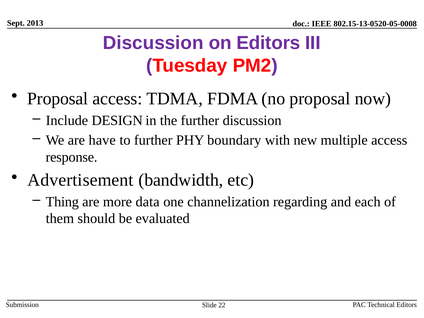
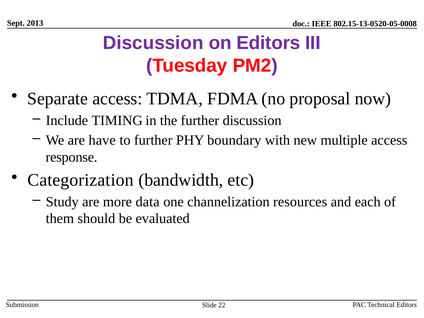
Proposal: Proposal -> Separate (58, 99)
DESIGN: DESIGN -> TIMING (117, 120)
Advertisement: Advertisement -> Categorization (81, 180)
Thing: Thing -> Study (62, 202)
regarding: regarding -> resources (300, 202)
